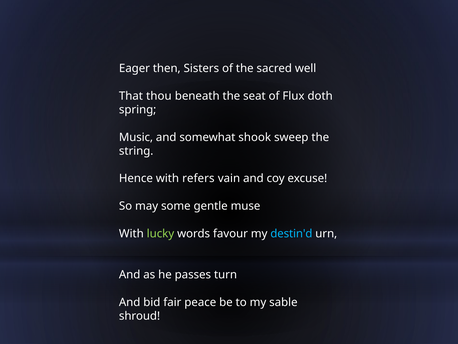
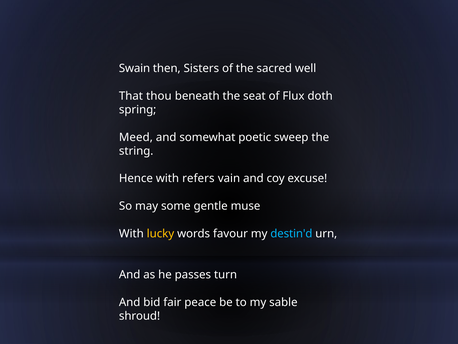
Eager: Eager -> Swain (135, 68)
Music: Music -> Meed (136, 137)
shook: shook -> poetic (255, 137)
lucky colour: light green -> yellow (160, 233)
